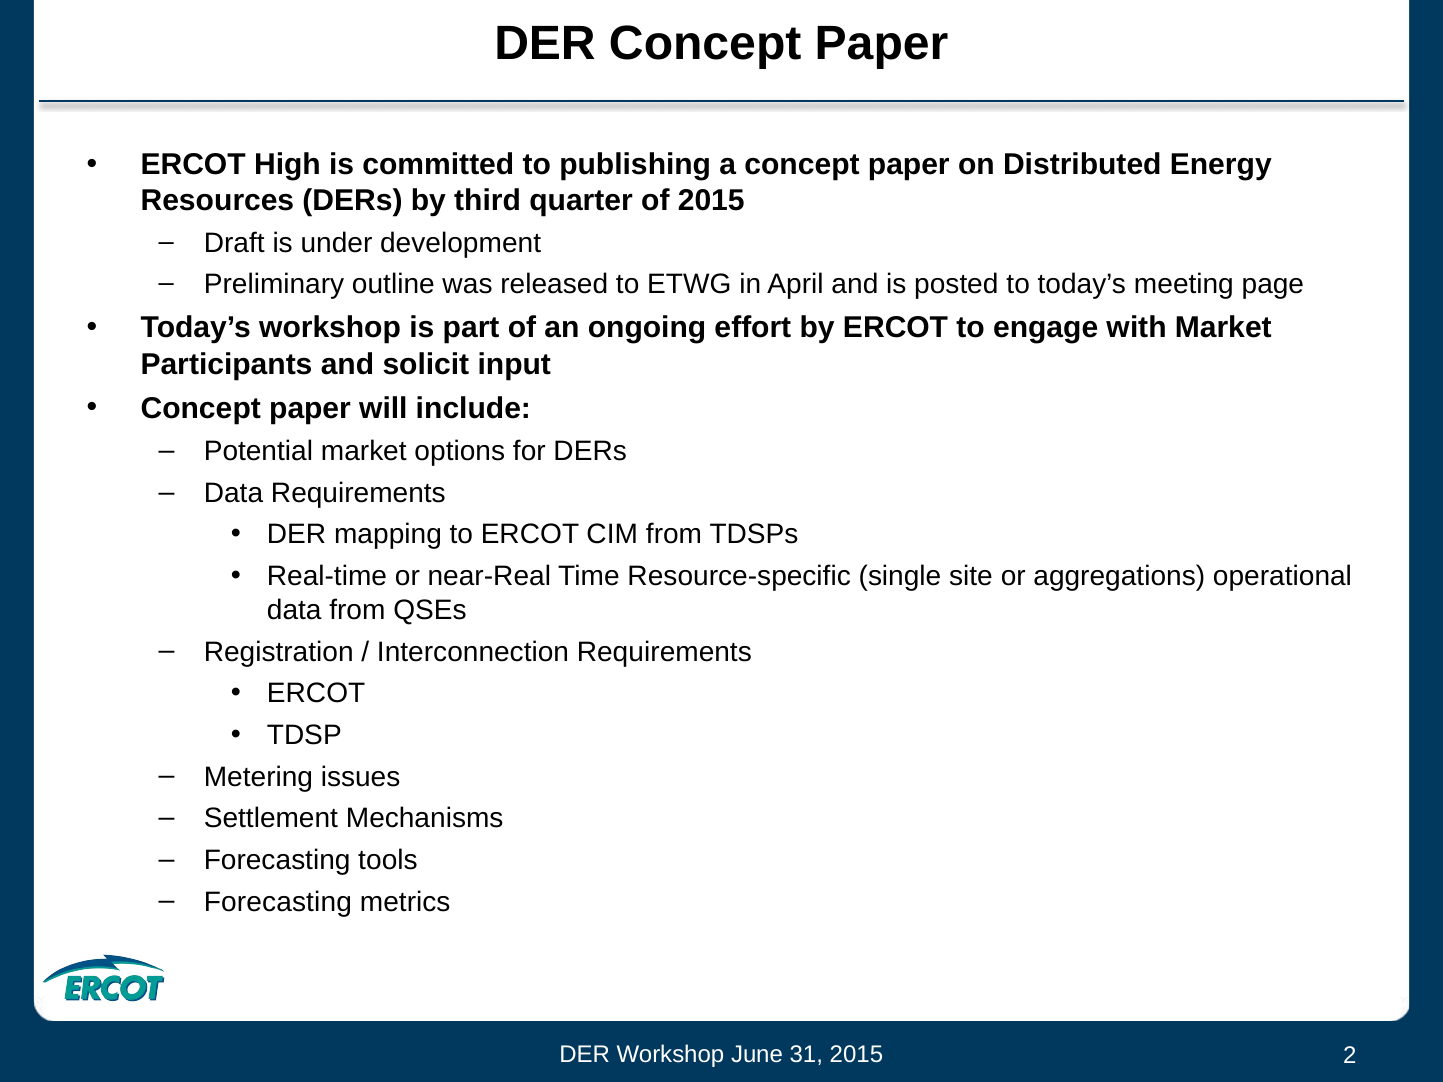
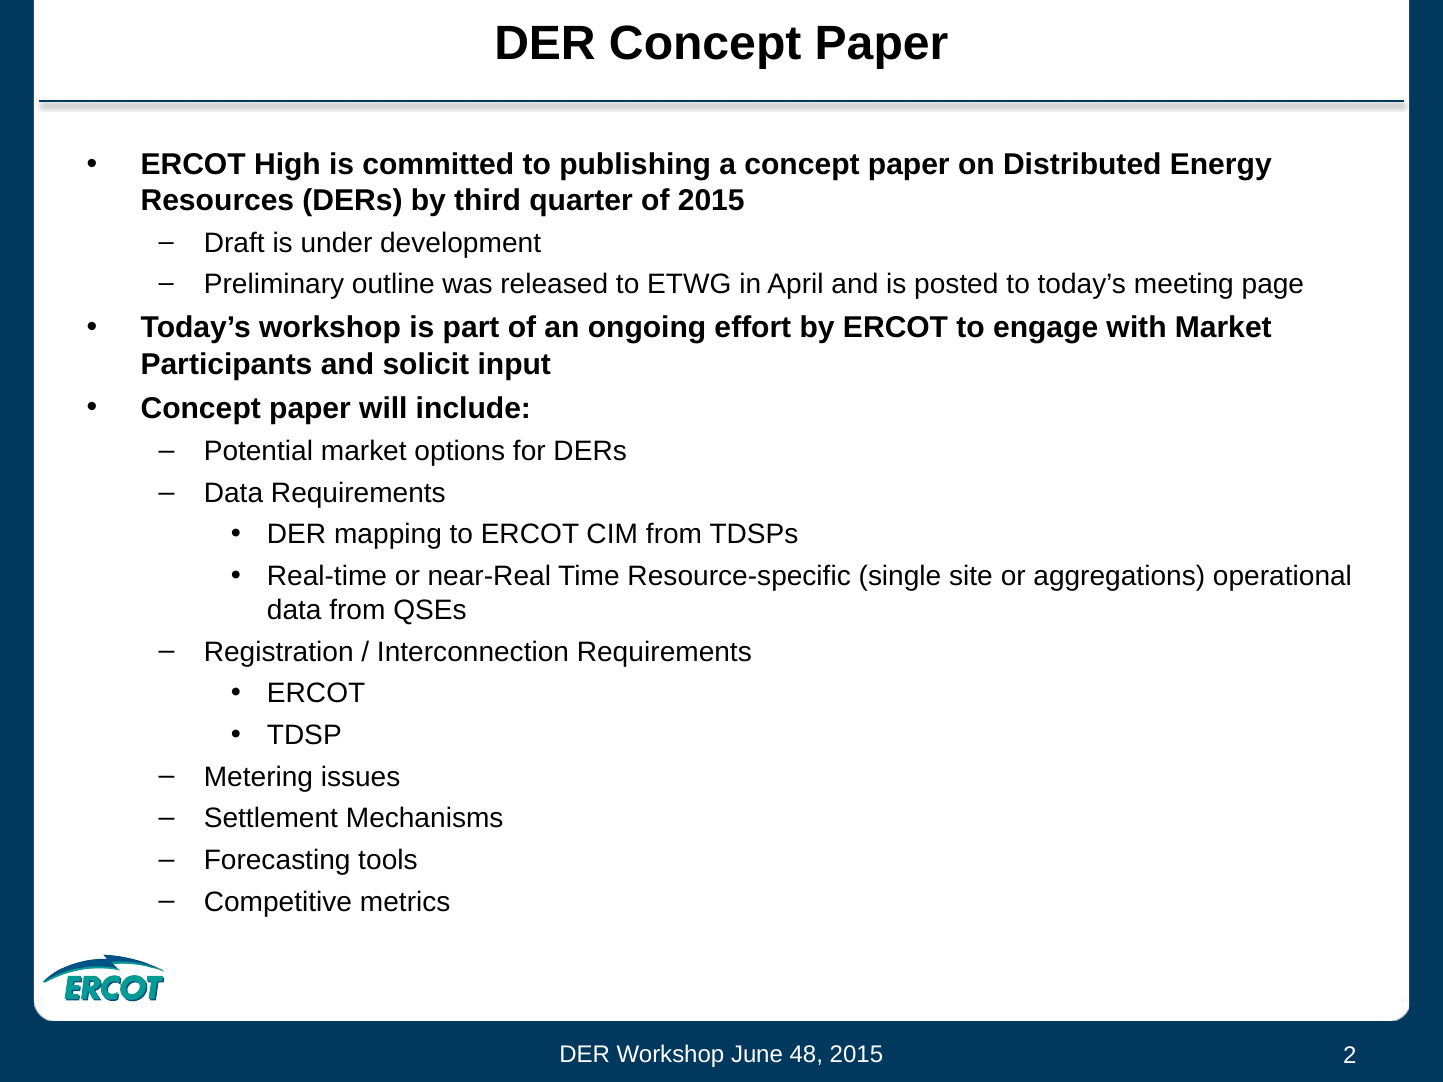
Forecasting: Forecasting -> Competitive (278, 902)
31: 31 -> 48 (806, 1055)
